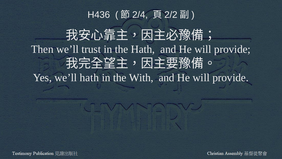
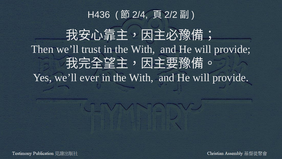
trust in the Hath: Hath -> With (143, 49)
we’ll hath: hath -> ever (89, 77)
